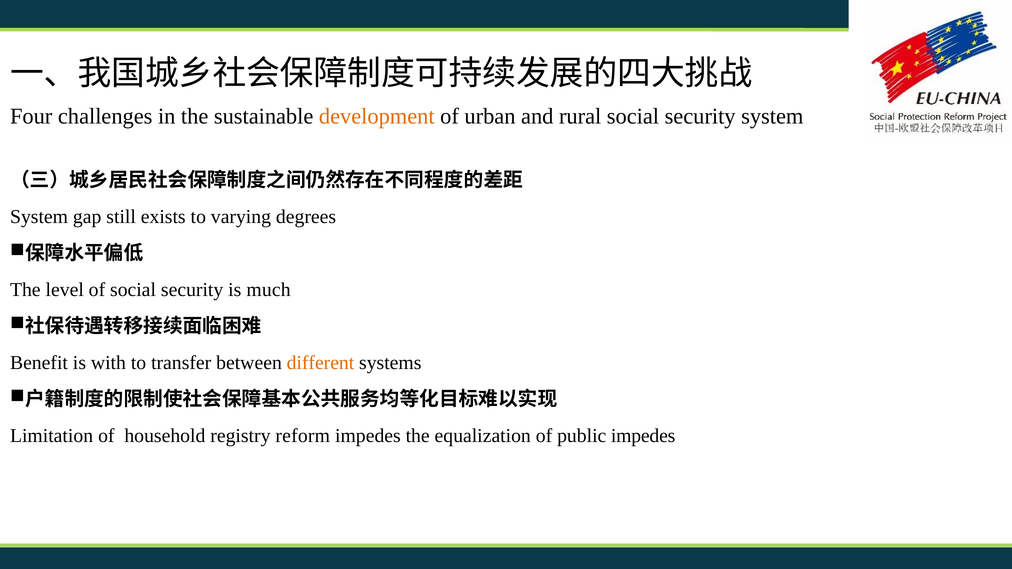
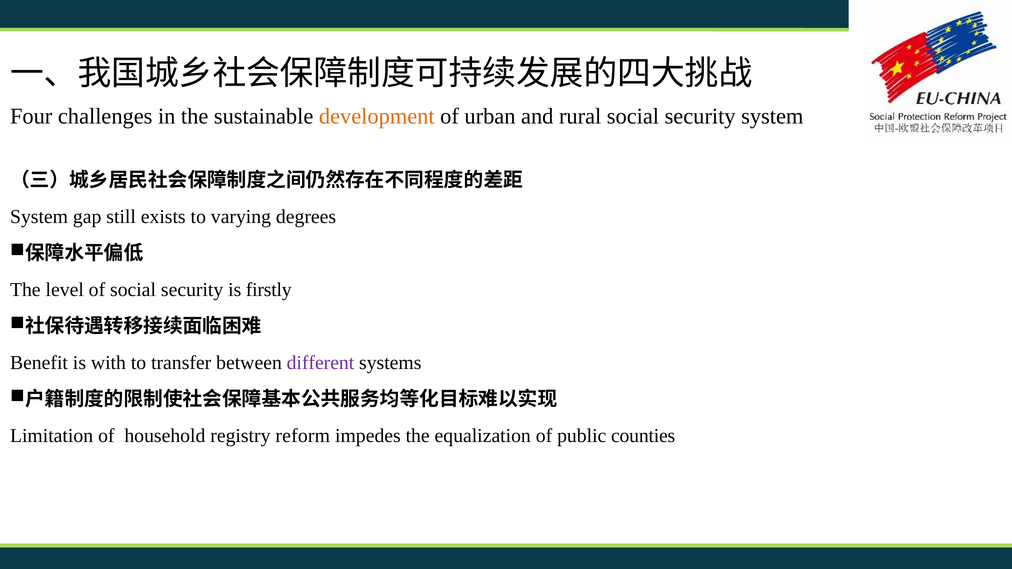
much: much -> firstly (269, 290)
different colour: orange -> purple (320, 363)
public impedes: impedes -> counties (643, 436)
